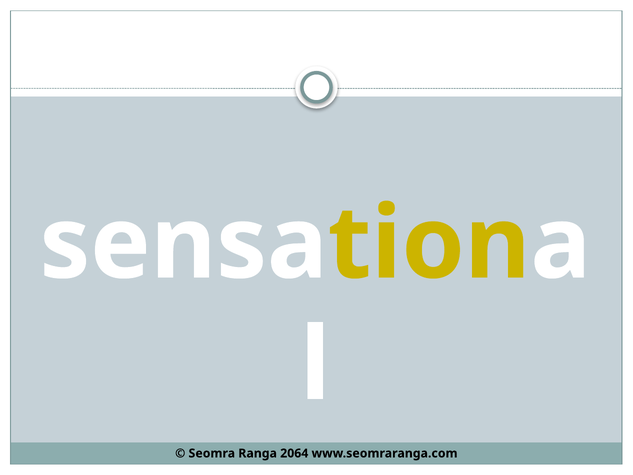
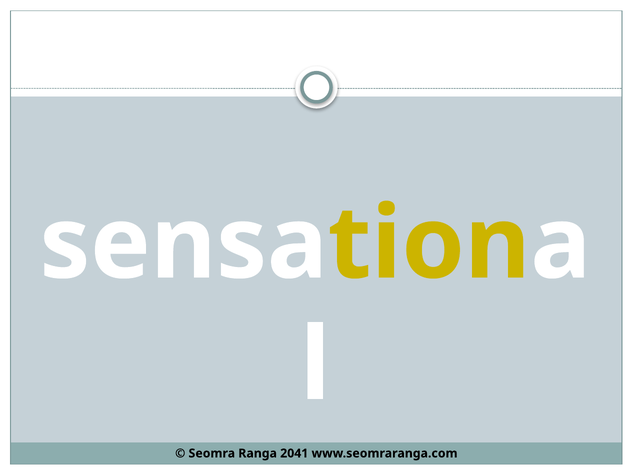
2064: 2064 -> 2041 (294, 453)
